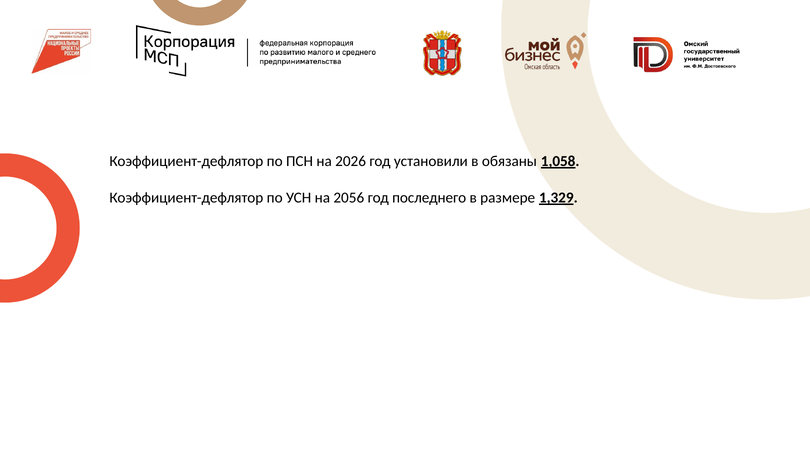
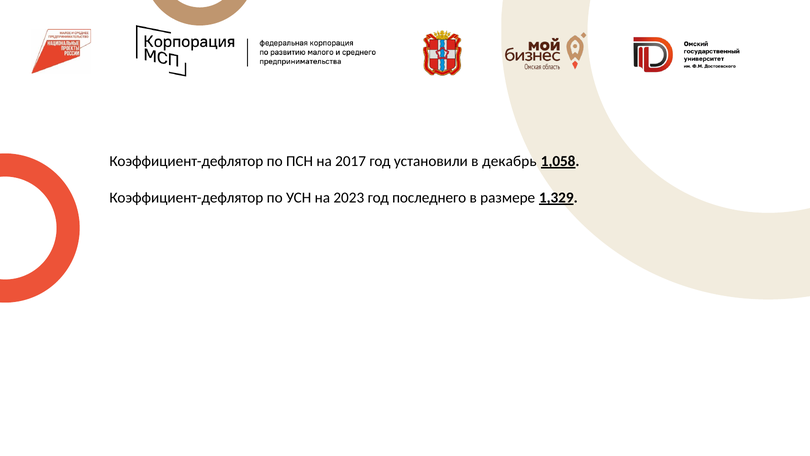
2026: 2026 -> 2017 (351, 161)
обязаны: обязаны -> декабрь (509, 161)
2056: 2056 -> 2023 (349, 197)
